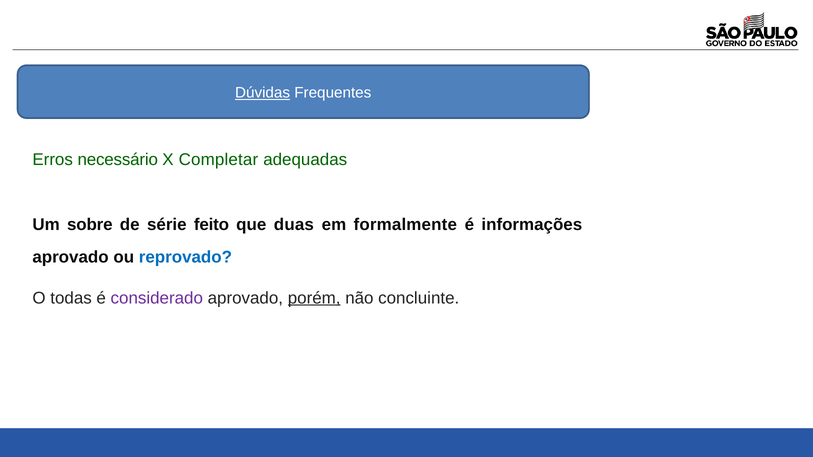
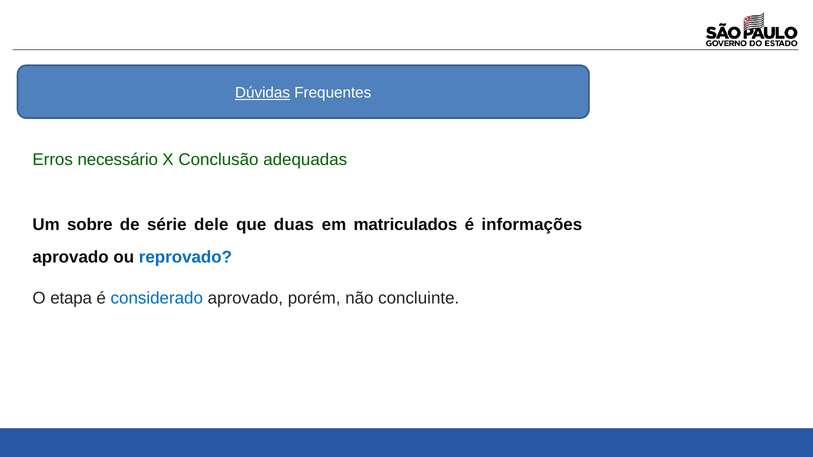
Completar: Completar -> Conclusão (218, 160)
feito: feito -> dele (211, 225)
formalmente: formalmente -> matriculados (405, 225)
todas: todas -> etapa (71, 298)
considerado colour: purple -> blue (157, 298)
porém underline: present -> none (314, 298)
